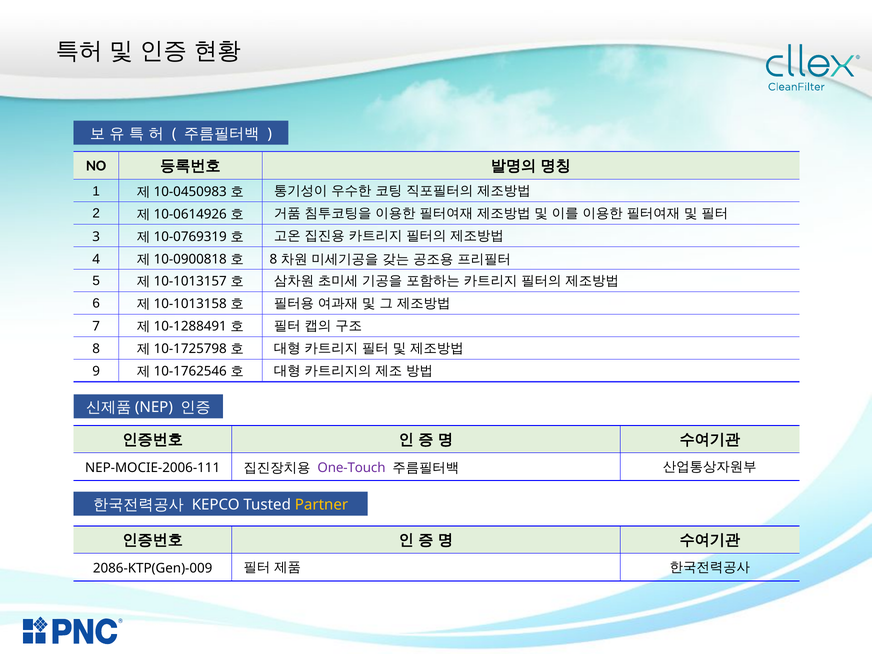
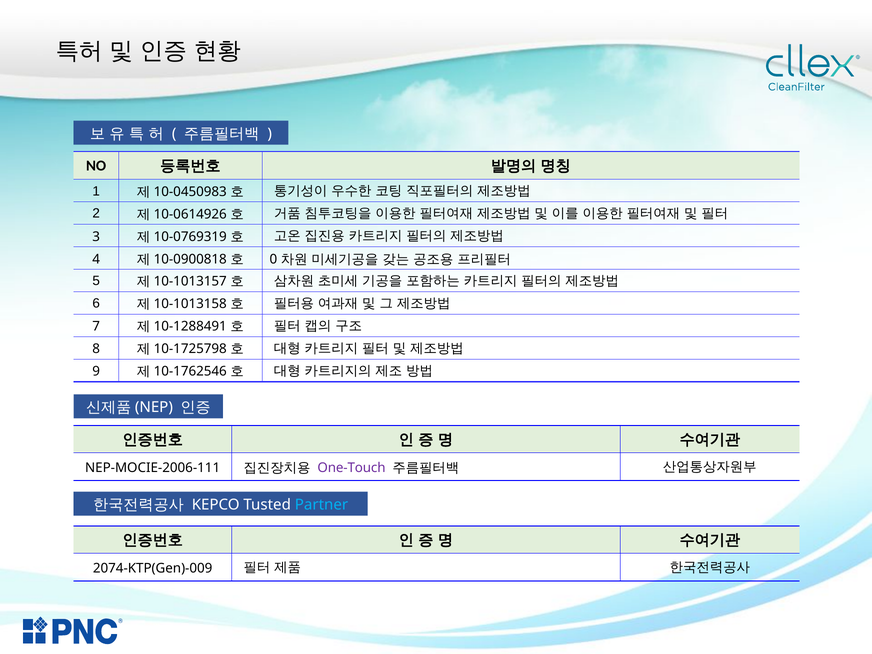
8: 8 -> 0 (273, 259)
Partner colour: yellow -> light blue (321, 505)
2086-KTP(Gen)-009: 2086-KTP(Gen)-009 -> 2074-KTP(Gen)-009 (153, 568)
